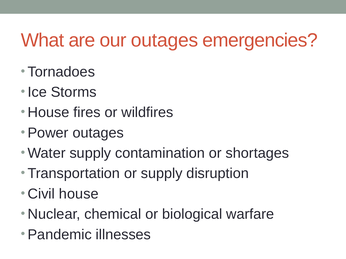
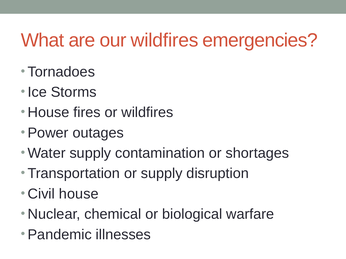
our outages: outages -> wildfires (165, 40)
